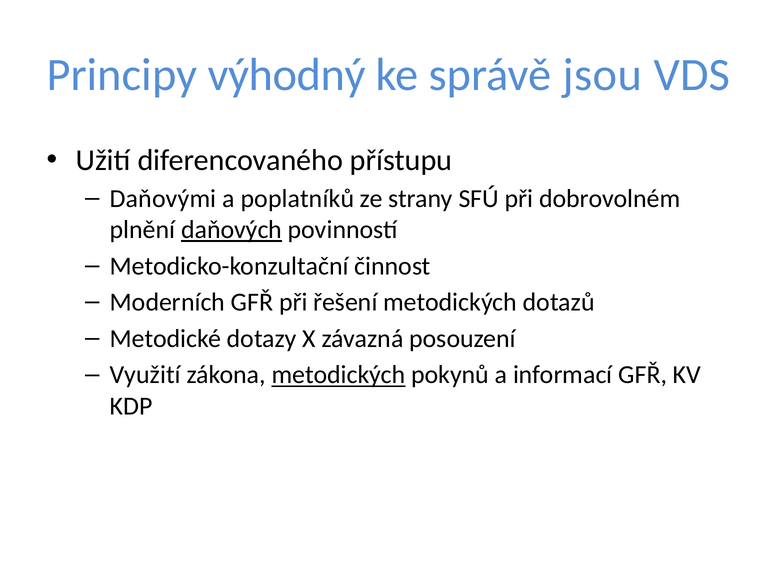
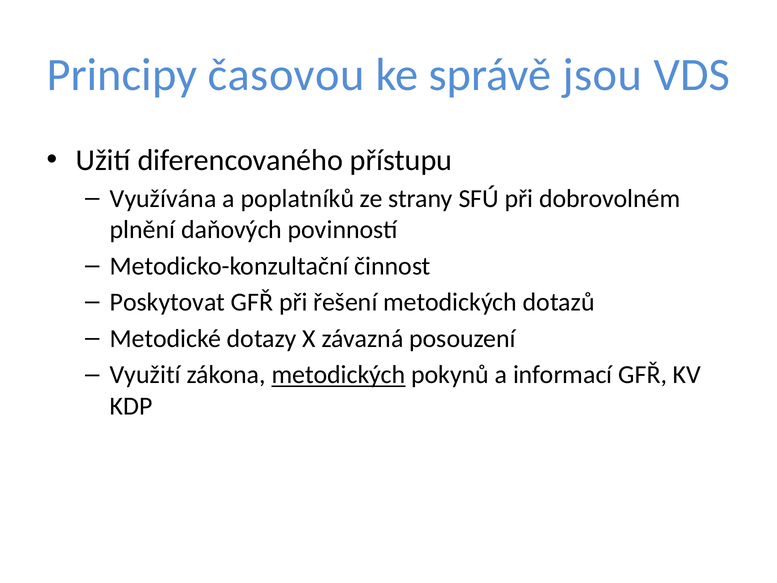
výhodný: výhodný -> časovou (286, 75)
Daňovými: Daňovými -> Využívána (163, 199)
daňových underline: present -> none (232, 230)
Moderních: Moderních -> Poskytovat (167, 302)
